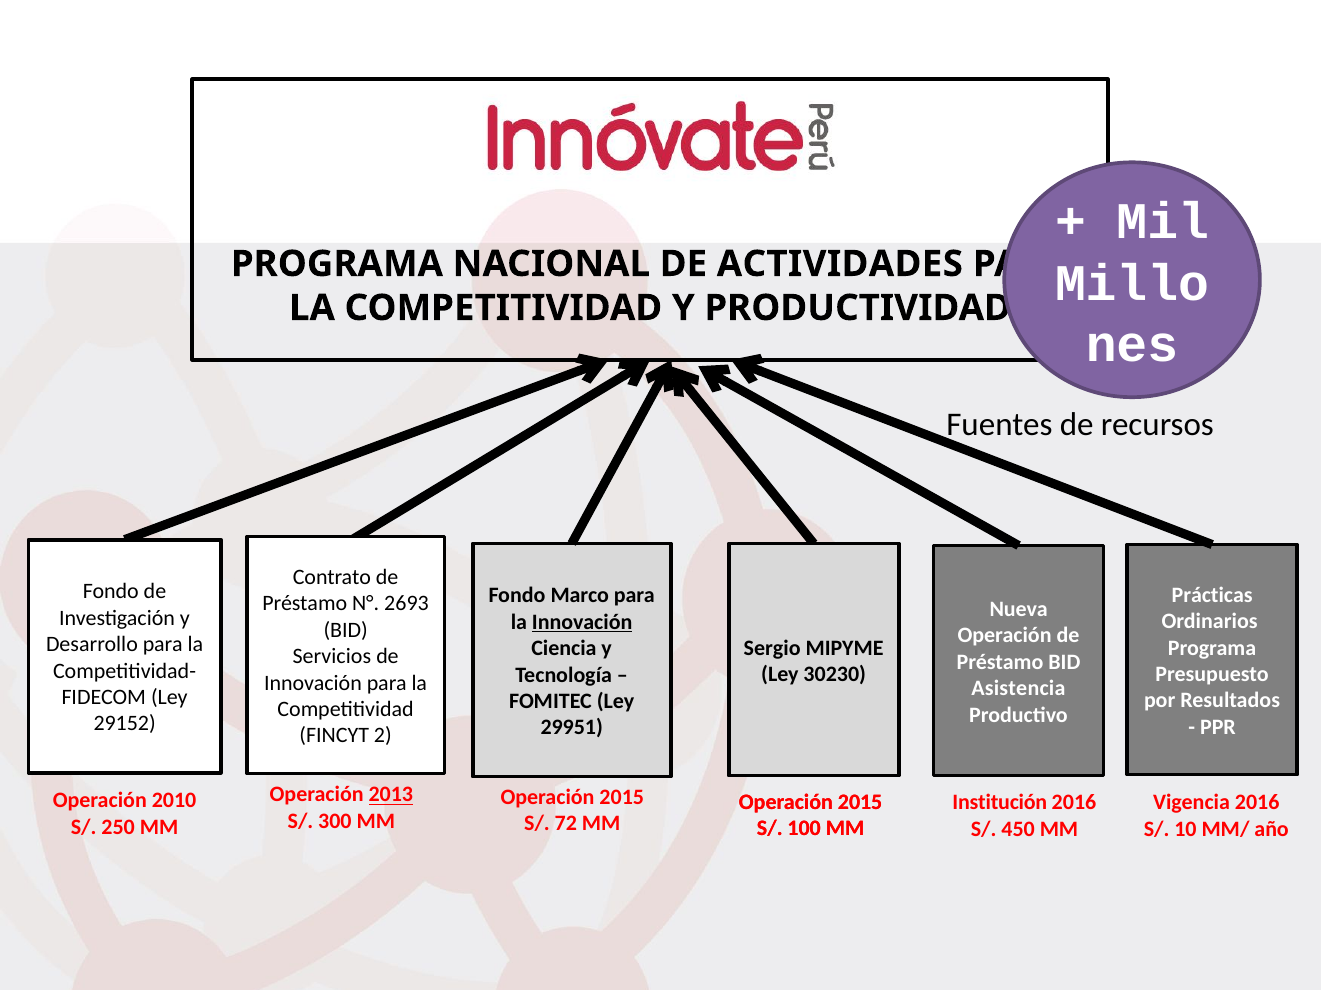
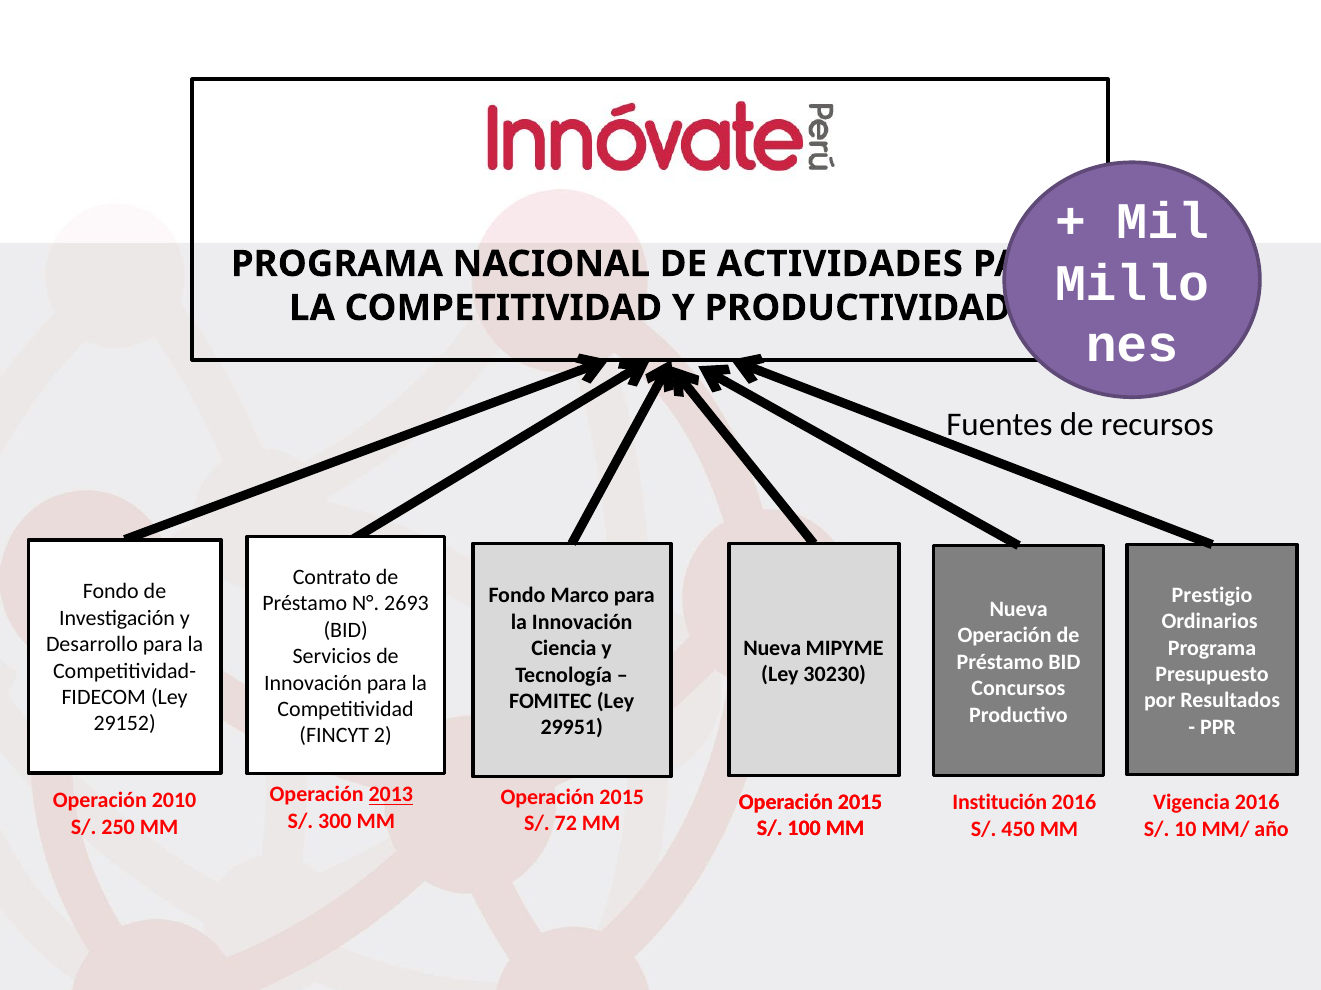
Prácticas: Prácticas -> Prestigio (1212, 596)
Innovación underline: present -> none (582, 623)
Sergio: Sergio -> Nueva (772, 648)
Asistencia: Asistencia -> Concursos (1018, 689)
